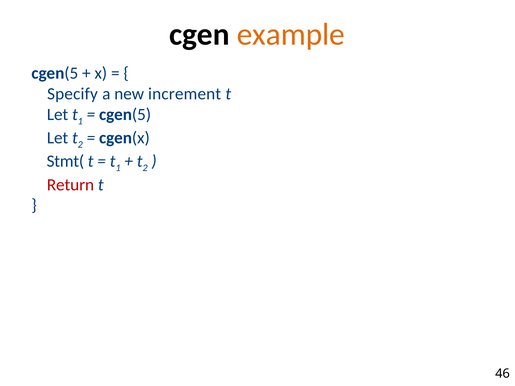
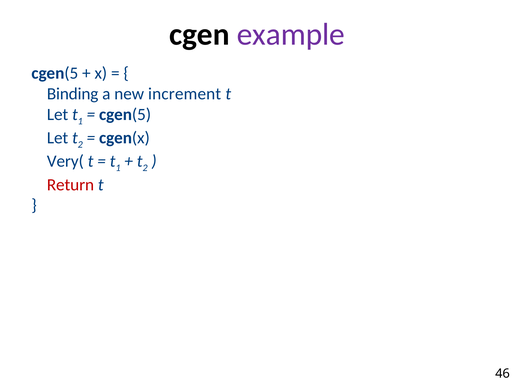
example colour: orange -> purple (291, 34)
Specify: Specify -> Binding (73, 94)
Stmt(: Stmt( -> Very( (65, 161)
